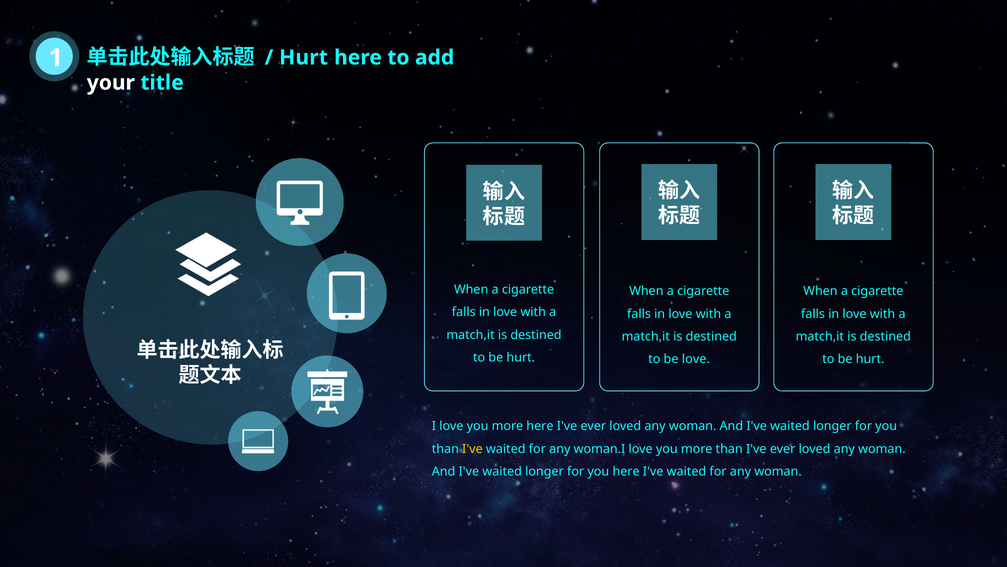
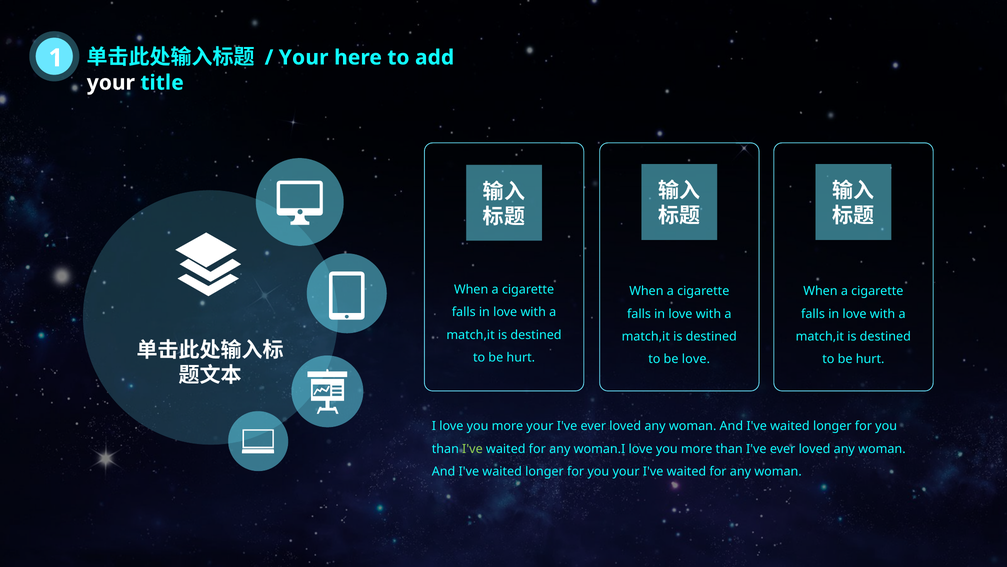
Hurt: Hurt -> Your (304, 58)
more here: here -> your (540, 426)
I've colour: yellow -> light green (472, 448)
you here: here -> your (626, 471)
